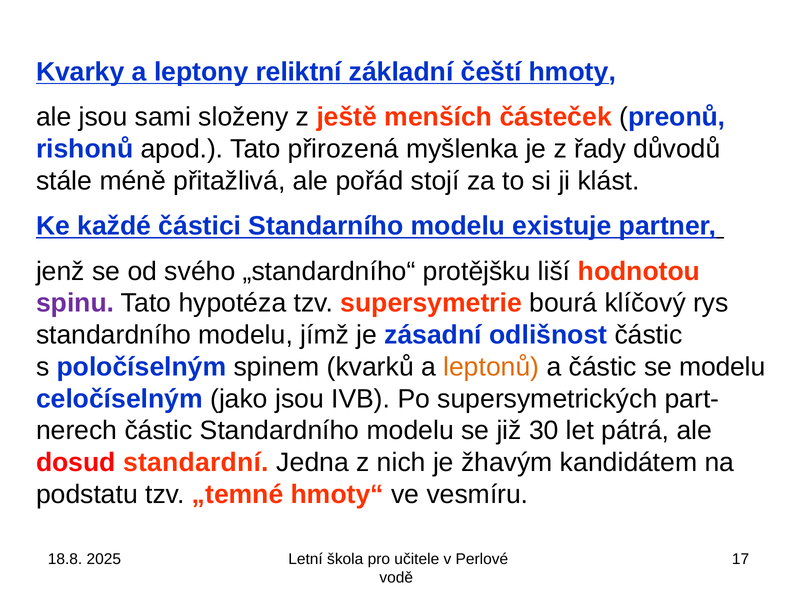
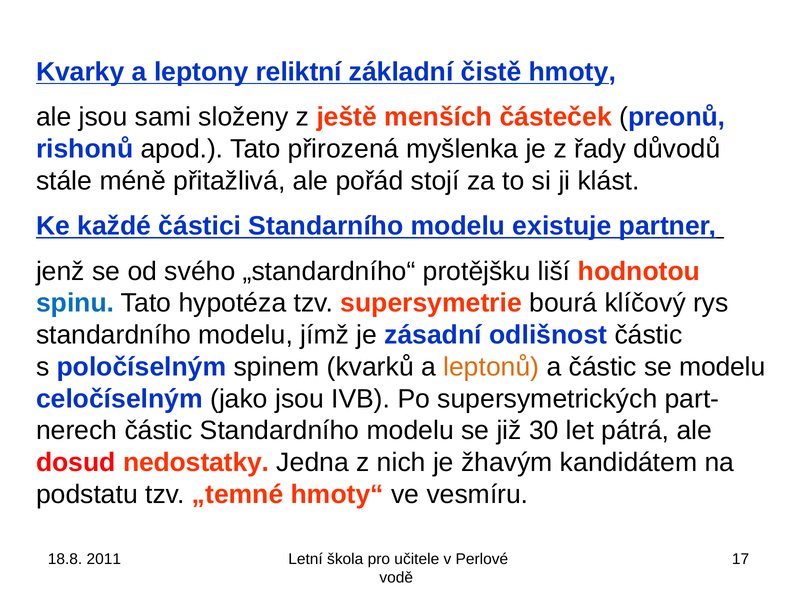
čeští: čeští -> čistě (491, 72)
spinu colour: purple -> blue (75, 303)
standardní: standardní -> nedostatky (196, 462)
2025: 2025 -> 2011 (104, 559)
